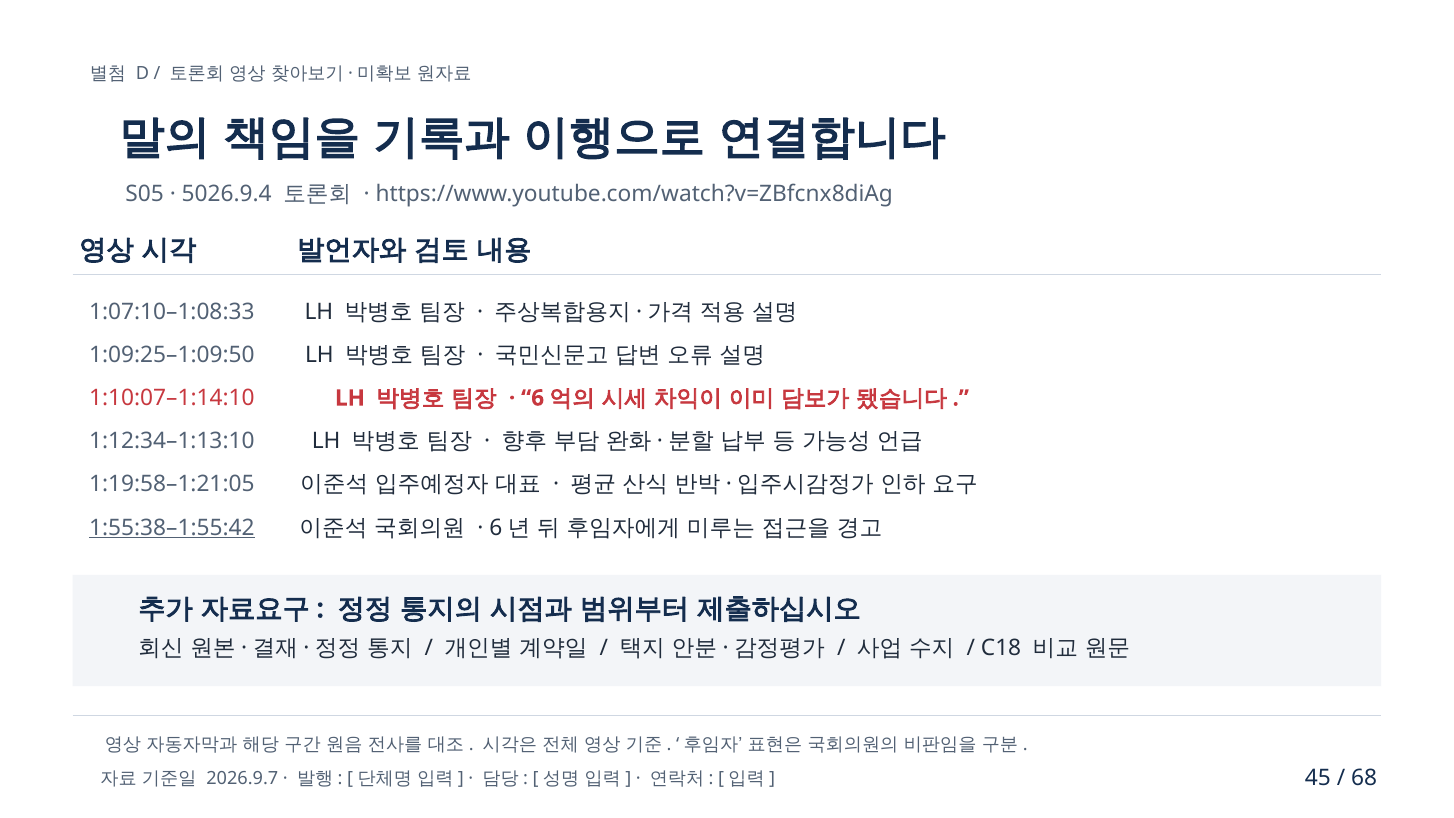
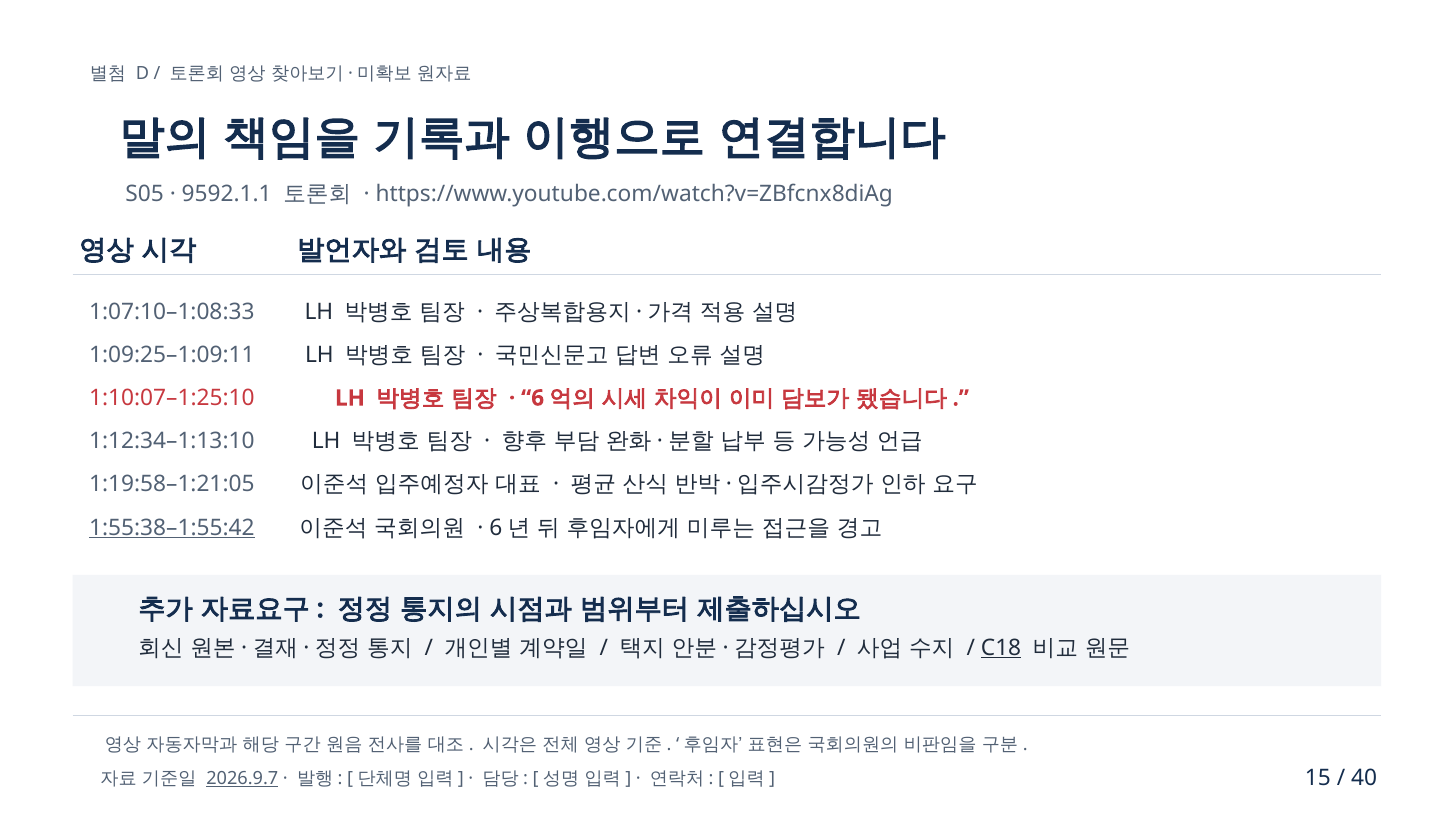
5026.9.4: 5026.9.4 -> 9592.1.1 (227, 194)
1:09:25–1:09:50: 1:09:25–1:09:50 -> 1:09:25–1:09:11 (172, 355)
1:10:07–1:14:10: 1:10:07–1:14:10 -> 1:10:07–1:25:10 (172, 398)
C18 underline: none -> present (1001, 648)
2026.9.7 underline: none -> present (242, 778)
45: 45 -> 15 (1318, 777)
68: 68 -> 40 (1364, 777)
